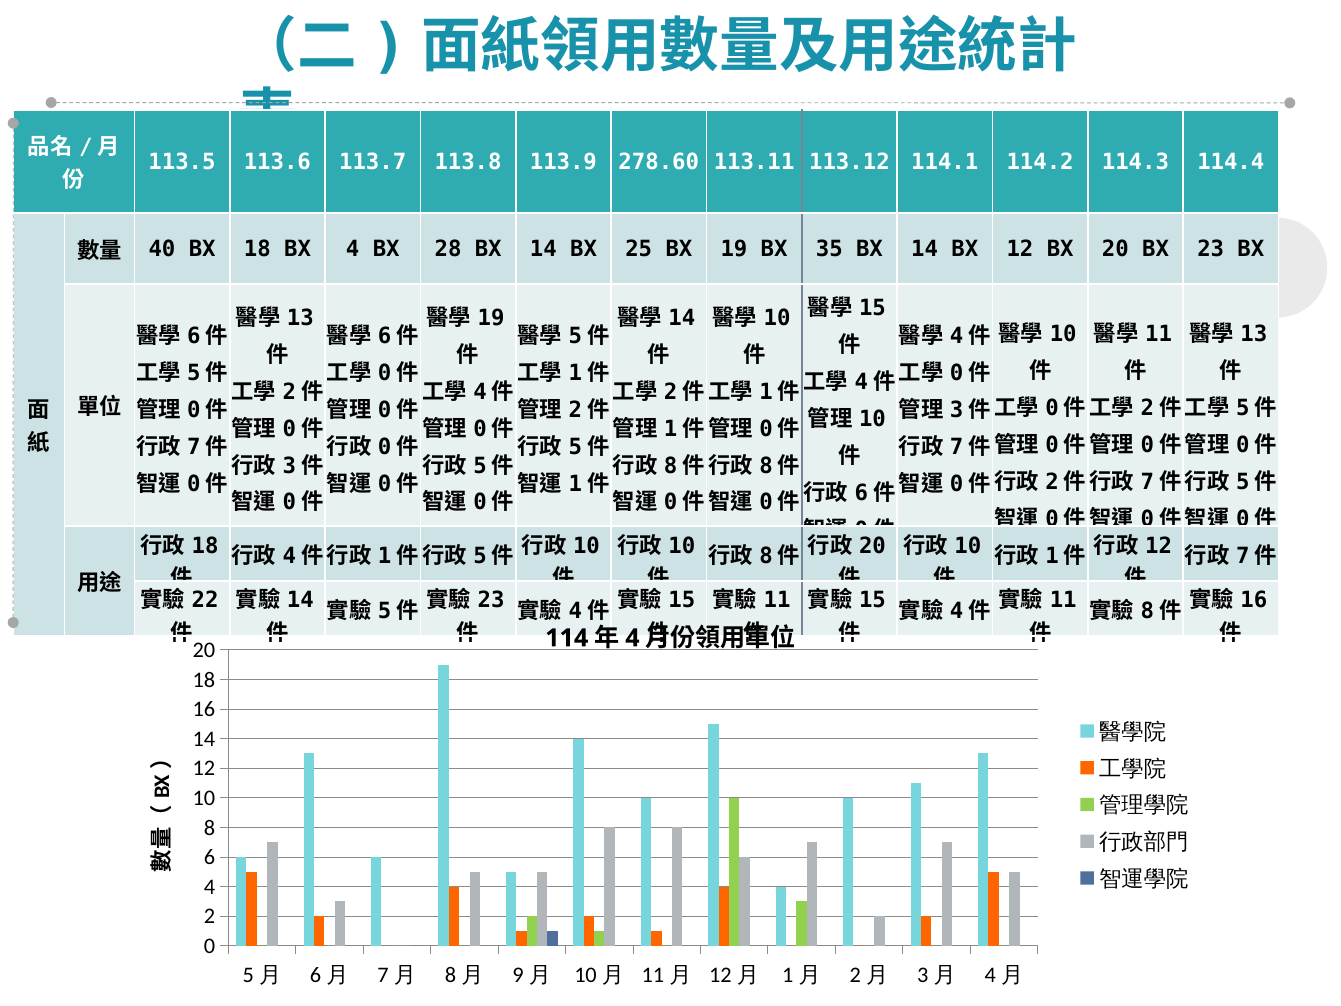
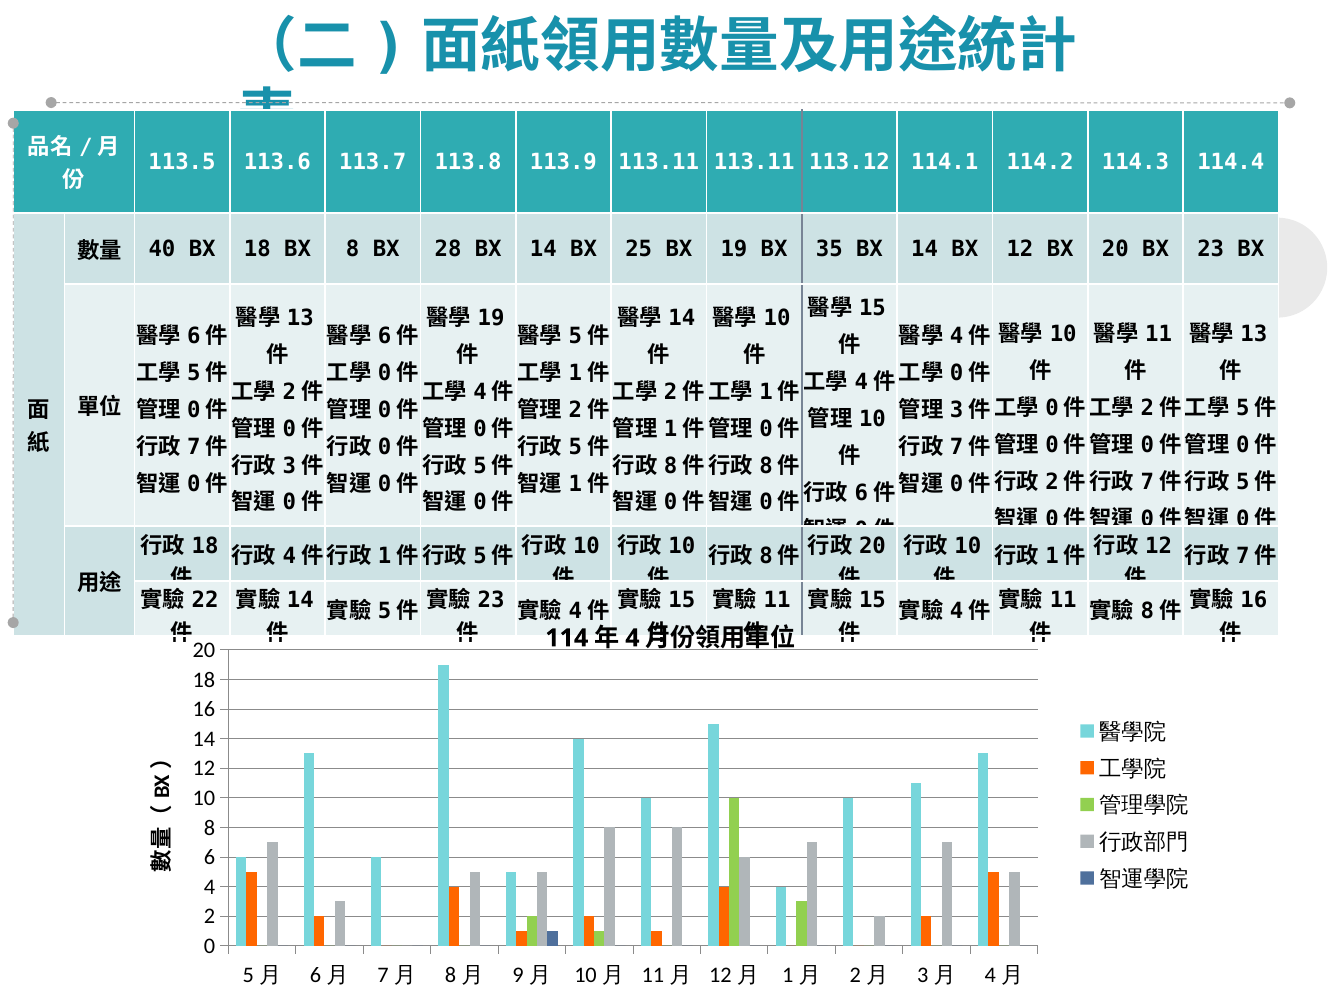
113.9 278.60: 278.60 -> 113.11 (659, 162)
BX 4: 4 -> 8 (353, 249)
